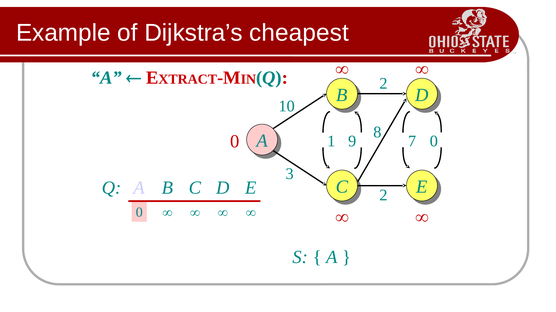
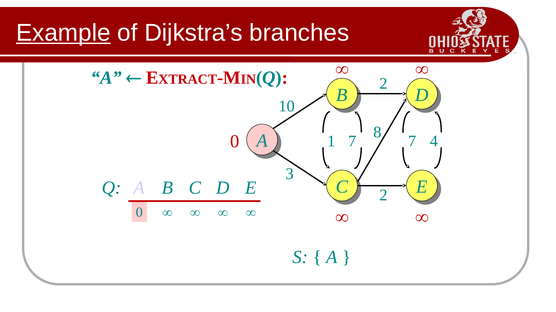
Example underline: none -> present (63, 33)
cheapest: cheapest -> branches (299, 33)
1 9: 9 -> 7 (352, 141)
7 0: 0 -> 4 (434, 141)
